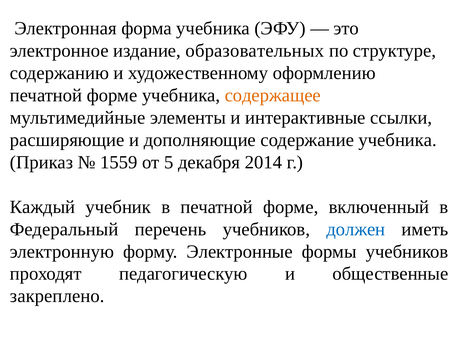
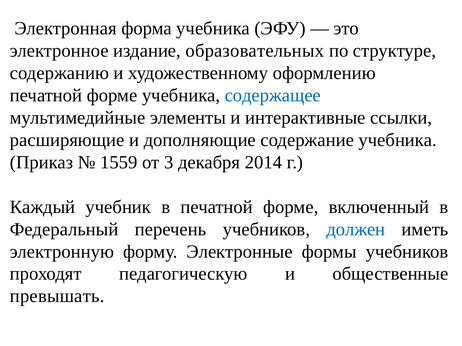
содержащее colour: orange -> blue (273, 95)
5: 5 -> 3 (169, 162)
закреплено: закреплено -> превышать (57, 297)
